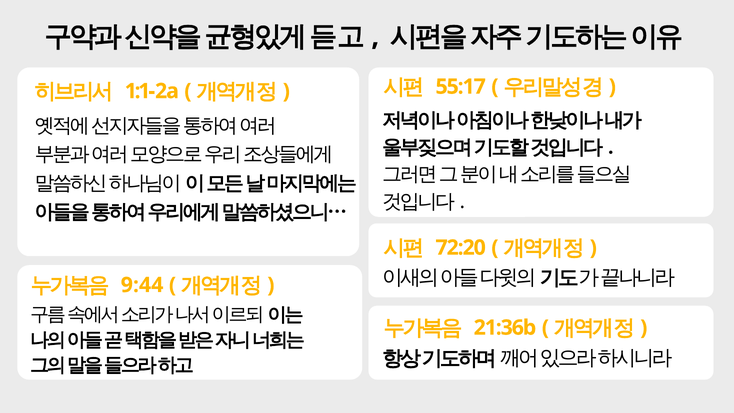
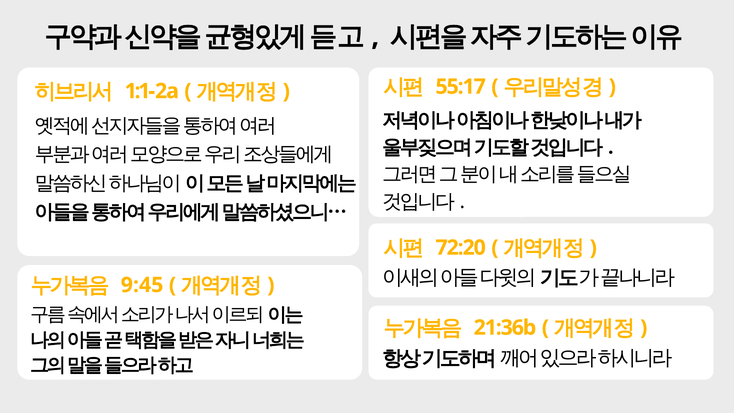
9:44: 9:44 -> 9:45 (142, 285)
